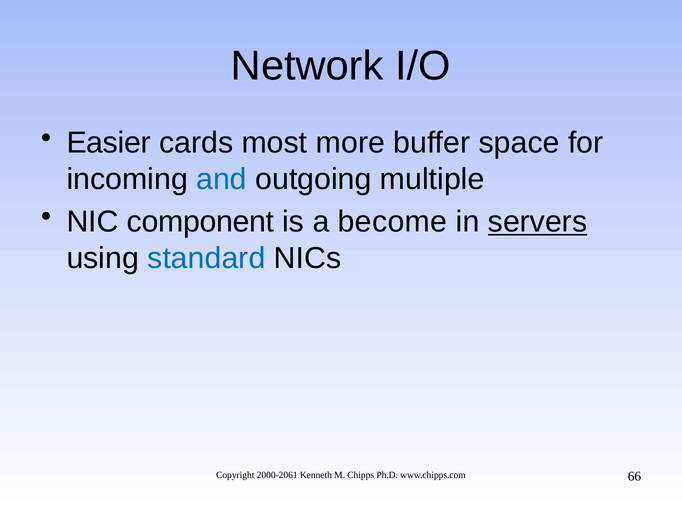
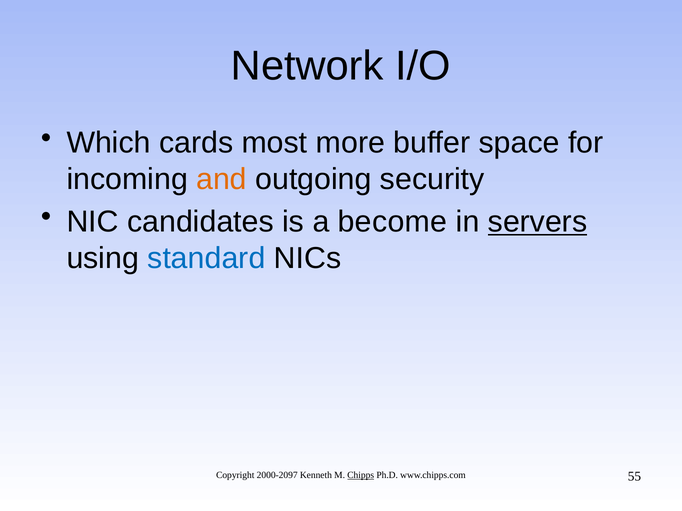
Easier: Easier -> Which (109, 143)
and colour: blue -> orange (222, 179)
multiple: multiple -> security (432, 179)
component: component -> candidates (200, 222)
2000-2061: 2000-2061 -> 2000-2097 (277, 476)
Chipps underline: none -> present (361, 476)
66: 66 -> 55 (634, 477)
